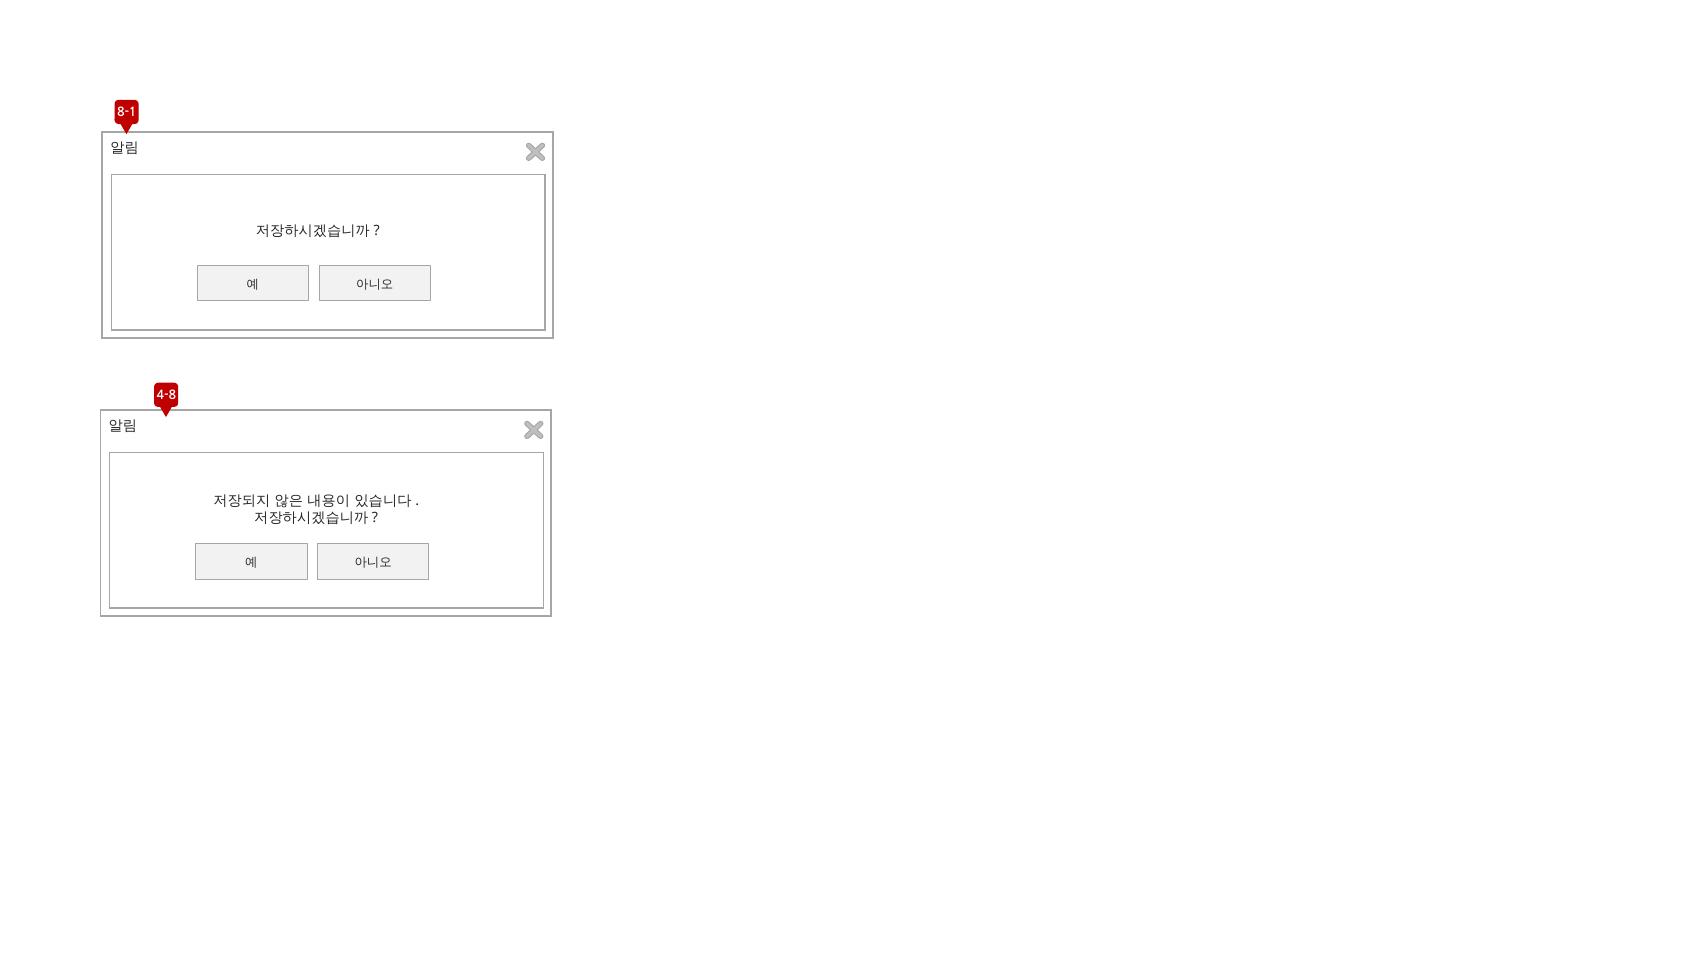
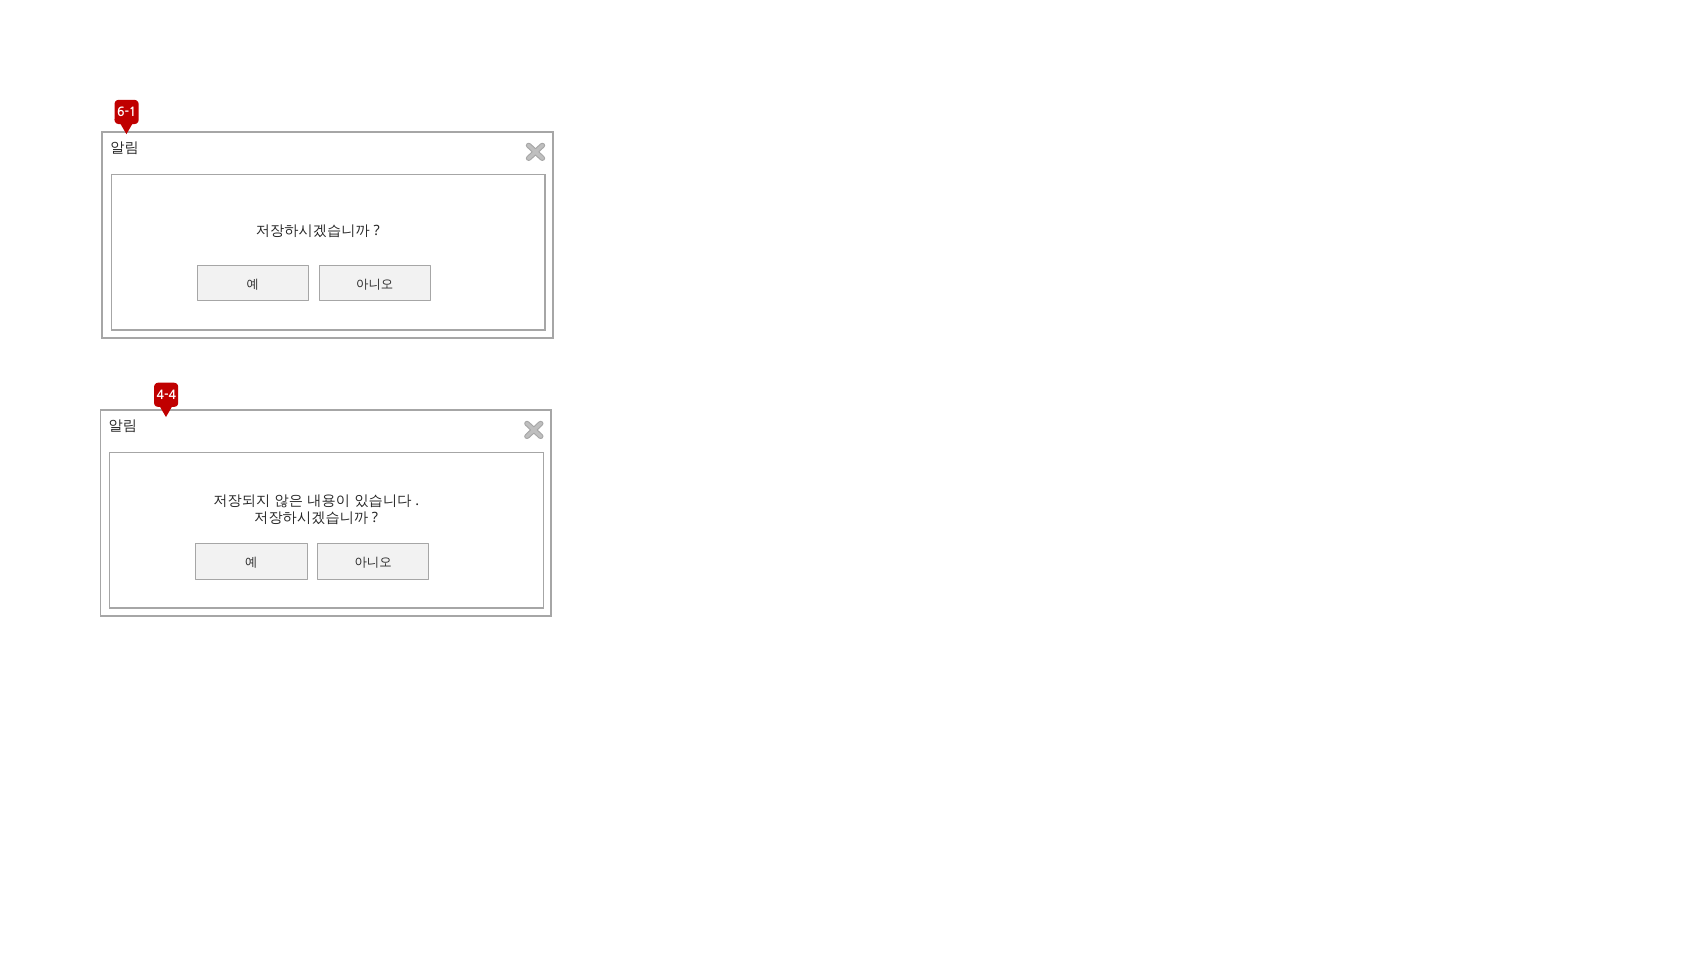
8-1: 8-1 -> 6-1 (127, 113)
4-8: 4-8 -> 4-4 (166, 395)
